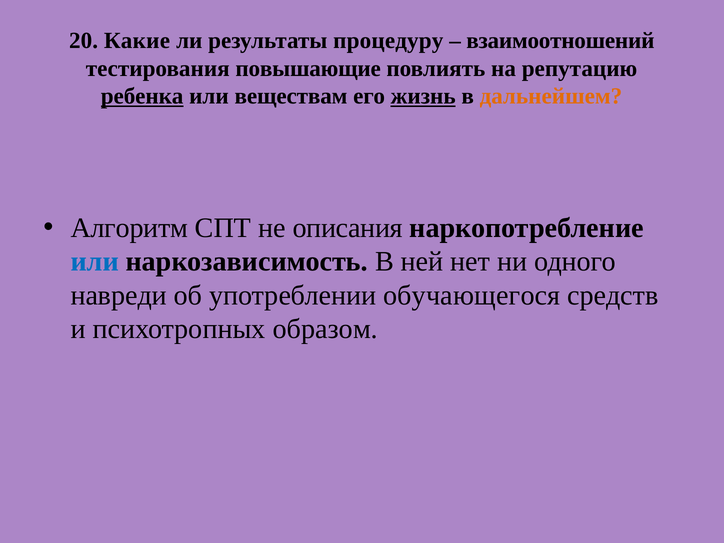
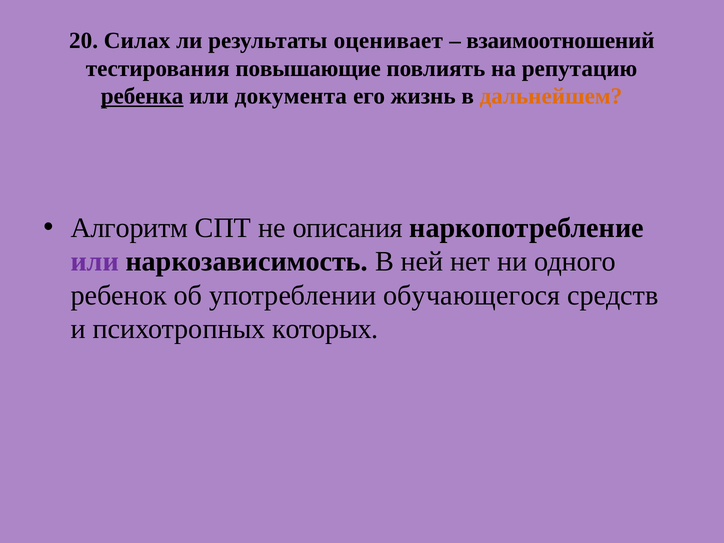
Какие: Какие -> Силах (137, 41)
процедуру: процедуру -> оценивает (388, 41)
веществам: веществам -> документа (291, 96)
жизнь underline: present -> none (423, 96)
или colour: blue -> purple (95, 262)
навреди: навреди -> ребенок (119, 295)
образом: образом -> которых (325, 329)
